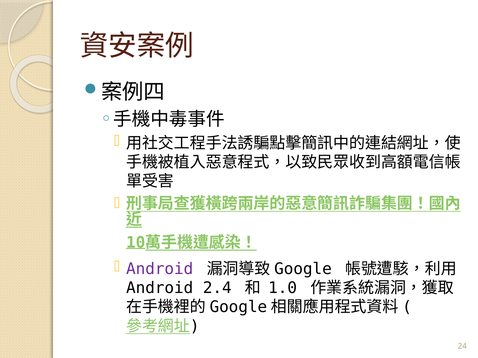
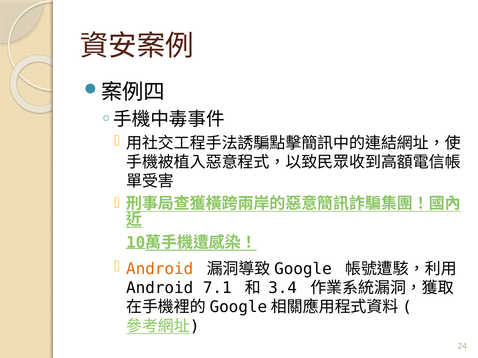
Android colour: purple -> orange (160, 269)
2.4: 2.4 -> 7.1 (217, 288)
1.0: 1.0 -> 3.4 (283, 288)
